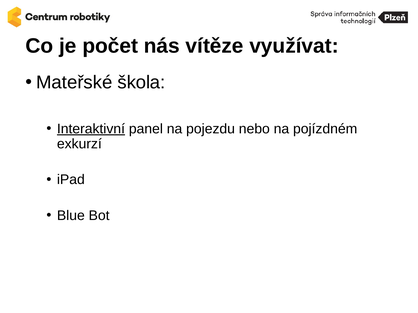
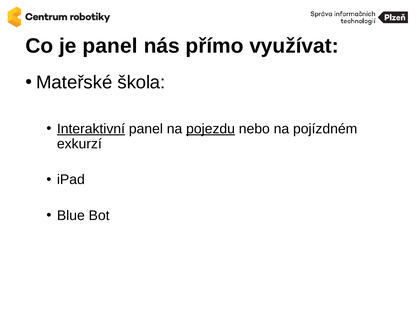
je počet: počet -> panel (110, 46)
vítěze: vítěze -> přímo (215, 46)
pojezdu underline: none -> present (211, 129)
